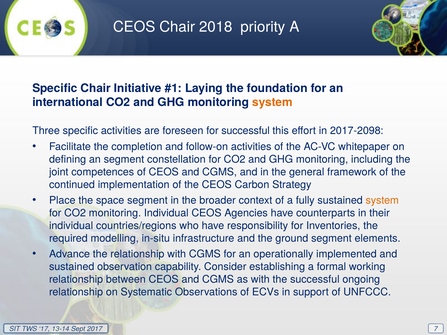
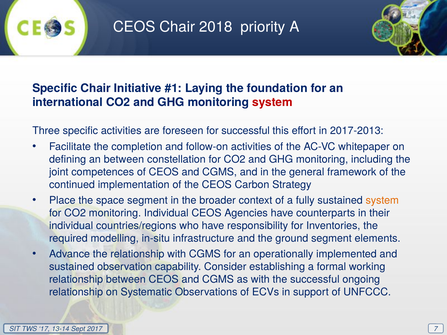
system colour: orange -> red (272, 102)
2017-2098: 2017-2098 -> 2017-2013 (357, 131)
an segment: segment -> between (124, 159)
